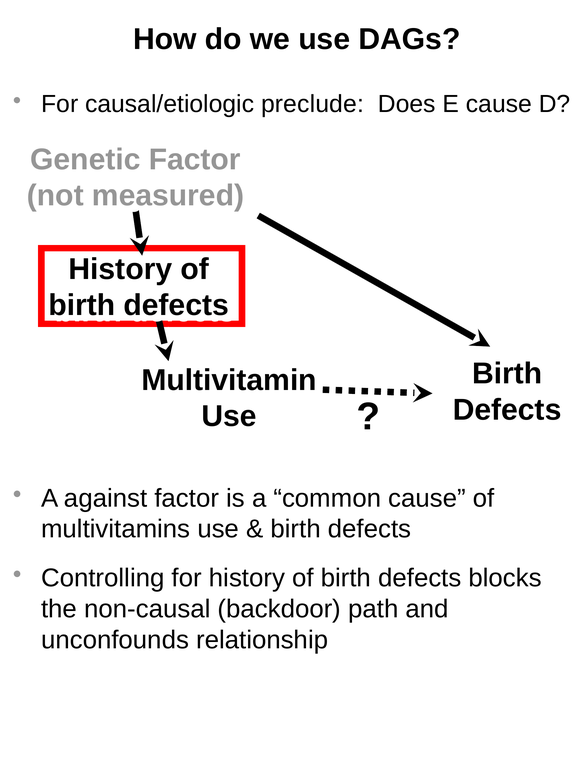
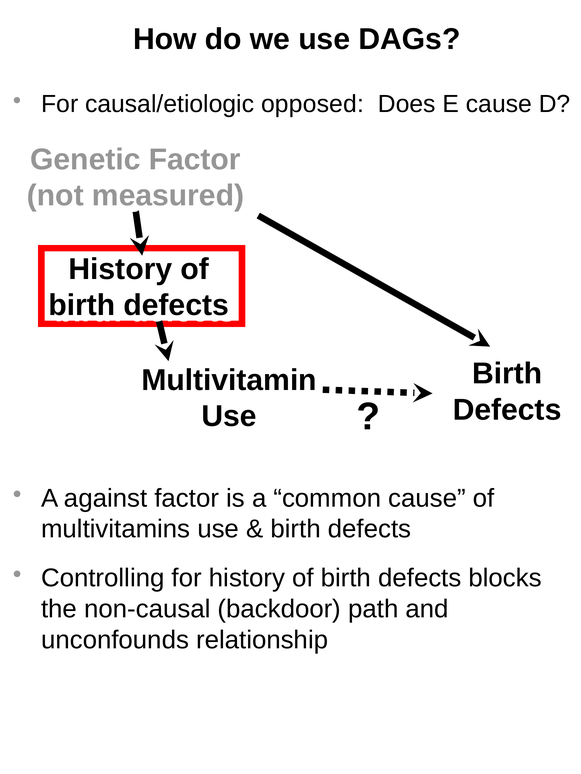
preclude: preclude -> opposed (312, 104)
